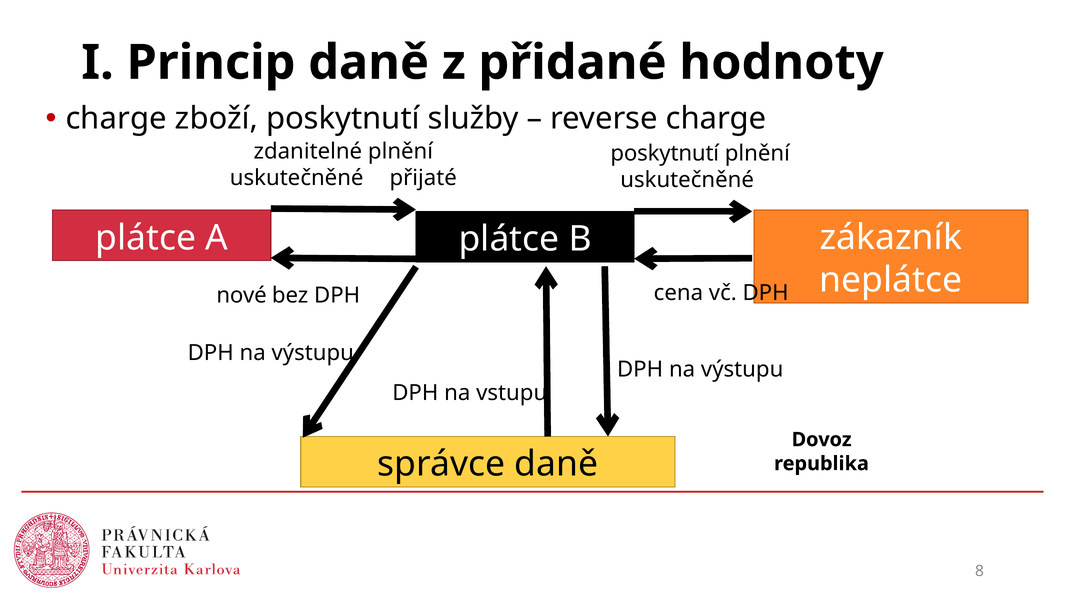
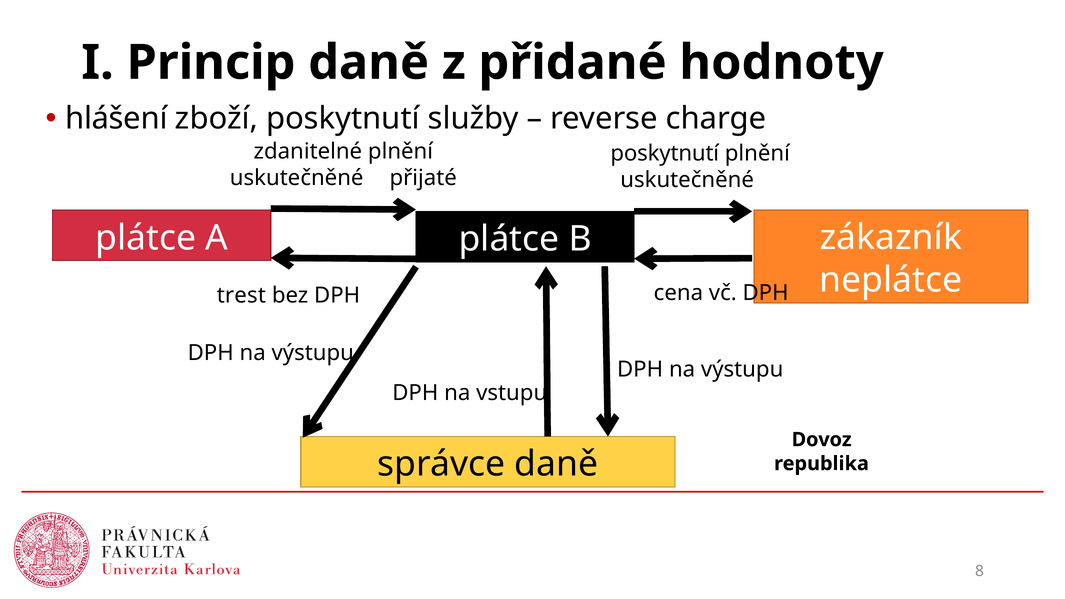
charge: charge -> hlášení (116, 119)
nové: nové -> trest (241, 295)
